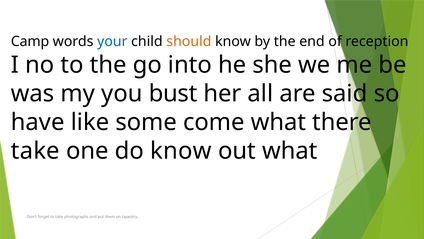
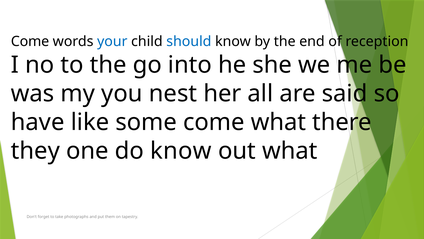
Camp: Camp -> Come (30, 41)
should colour: orange -> blue (189, 41)
bust: bust -> nest (173, 93)
take: take -> they (35, 151)
